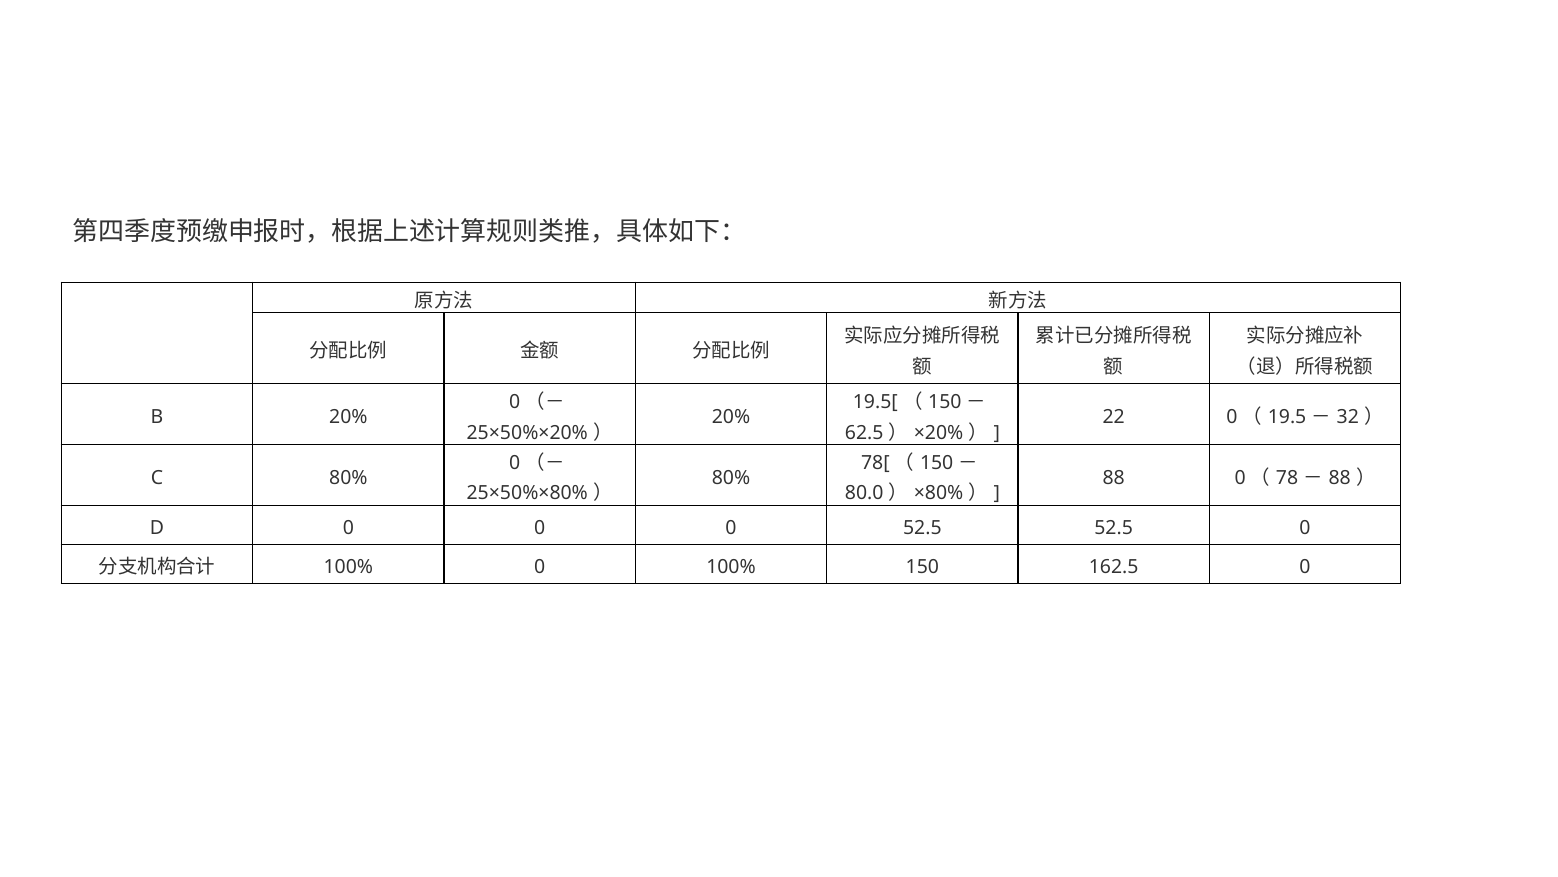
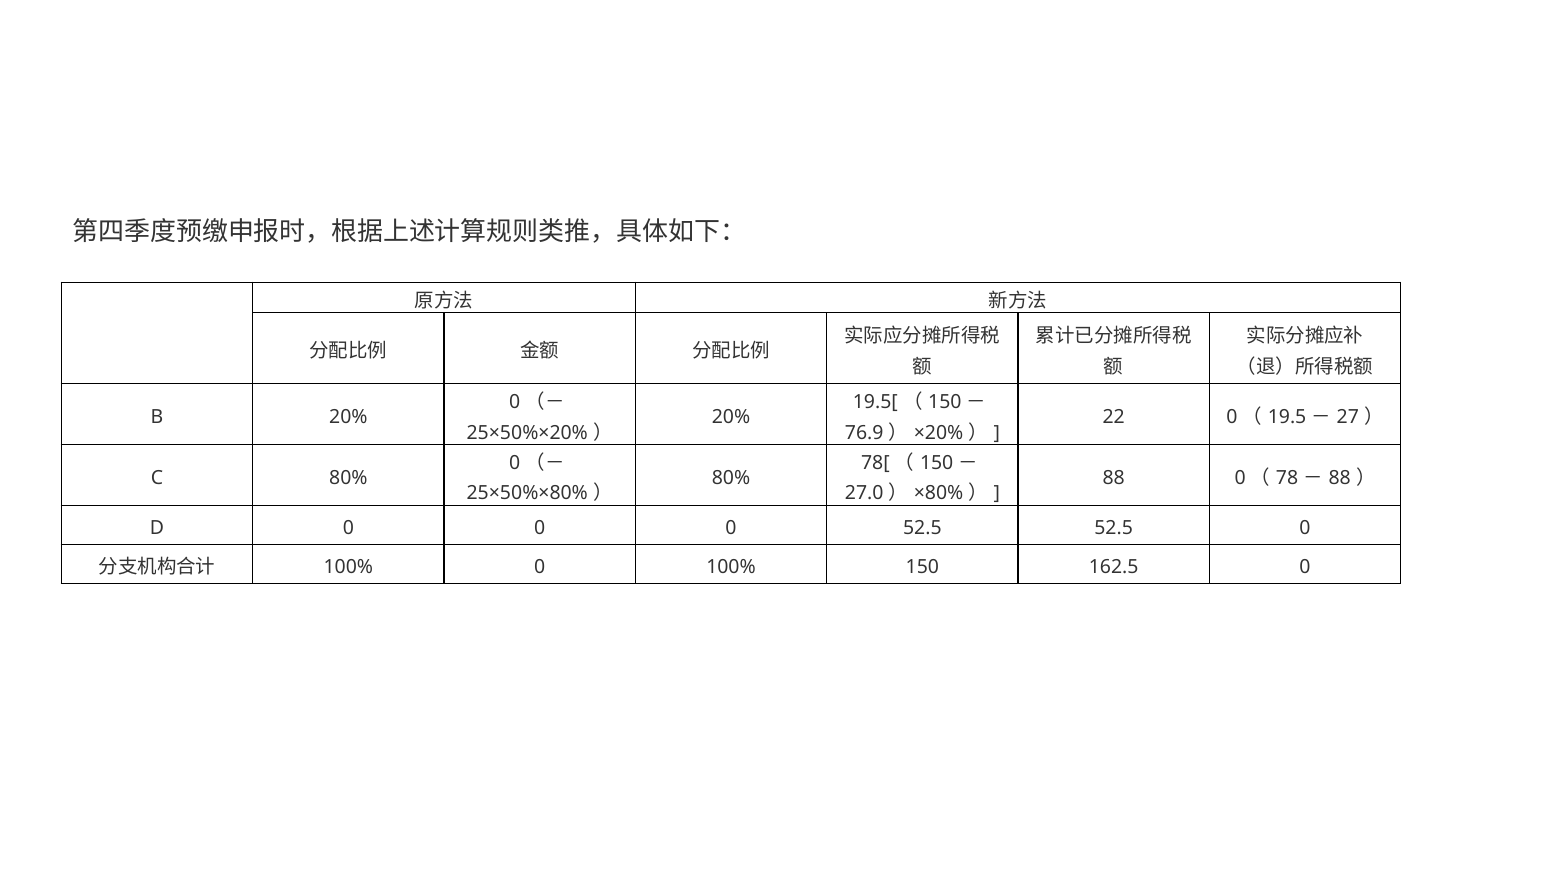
32: 32 -> 27 (1348, 417)
62.5: 62.5 -> 76.9 (864, 432)
80.0: 80.0 -> 27.0 (864, 493)
